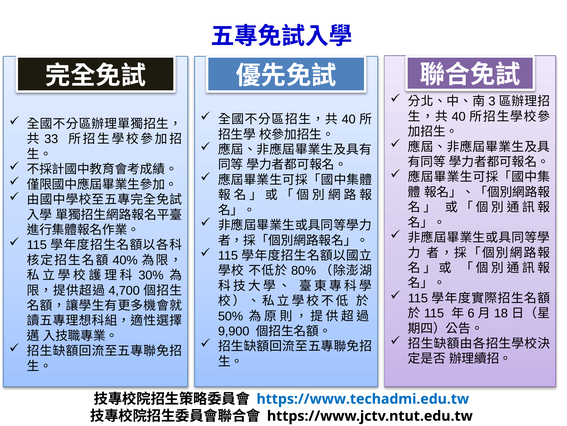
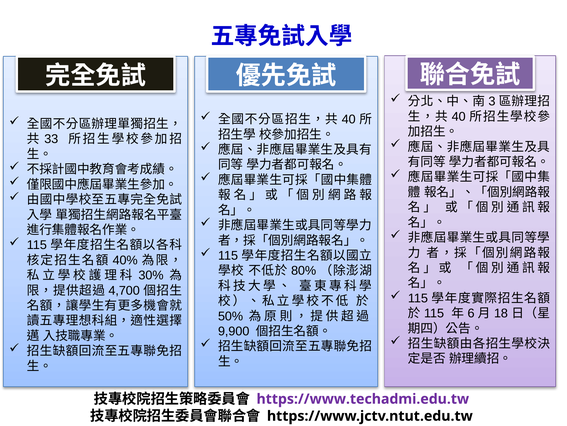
https://www.techadmi.edu.tw colour: blue -> purple (363, 398)
